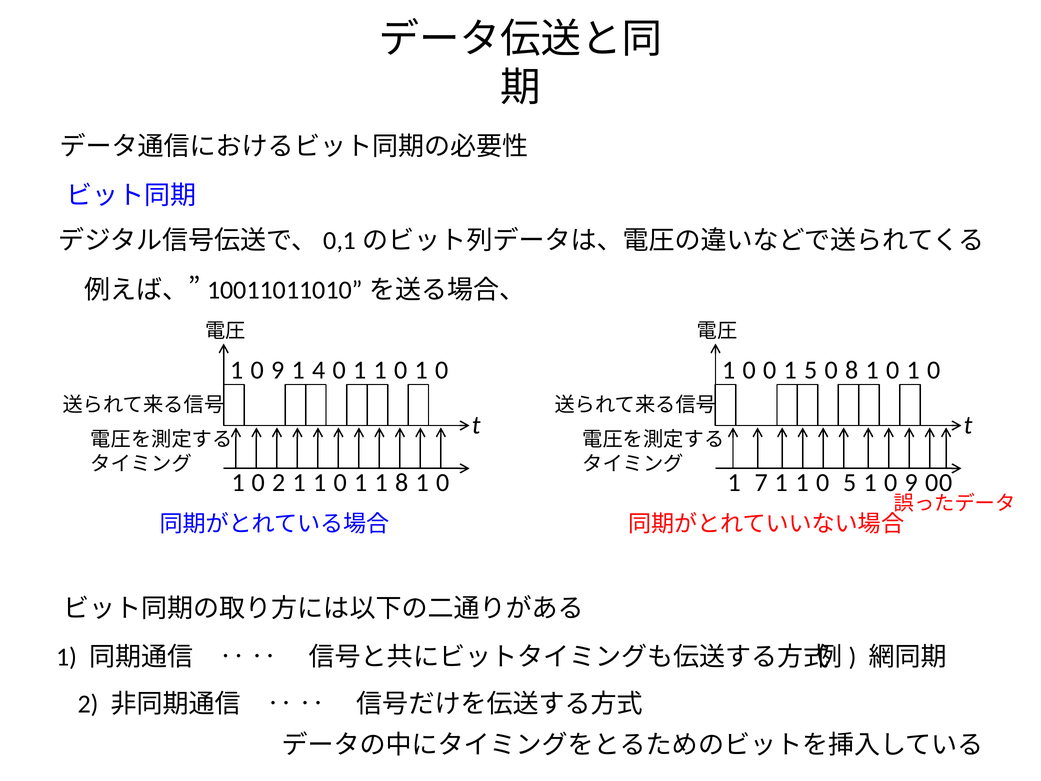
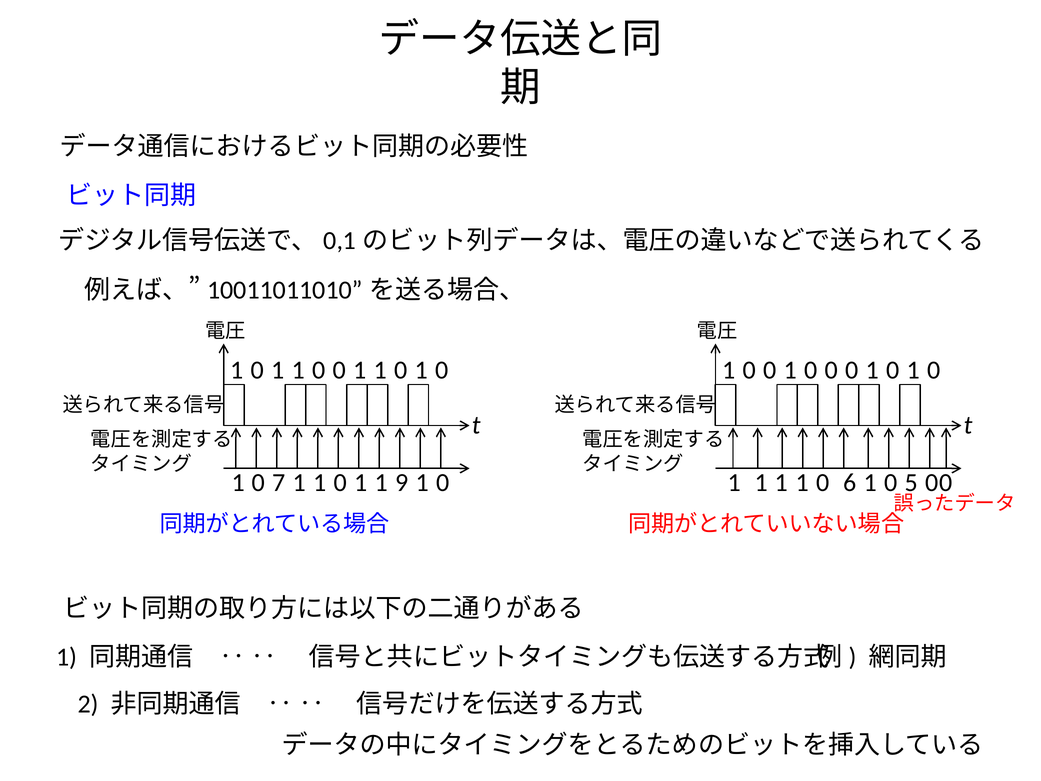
9: 9 -> 1 (278, 370)
4: 4 -> 0 (319, 370)
5: 5 -> 0 (811, 370)
8: 8 -> 0 (852, 370)
0 2: 2 -> 7 (279, 483)
1 8: 8 -> 9 (402, 483)
7: 7 -> 1 (761, 483)
0 5: 5 -> 6 (850, 483)
9: 9 -> 5 (911, 483)
